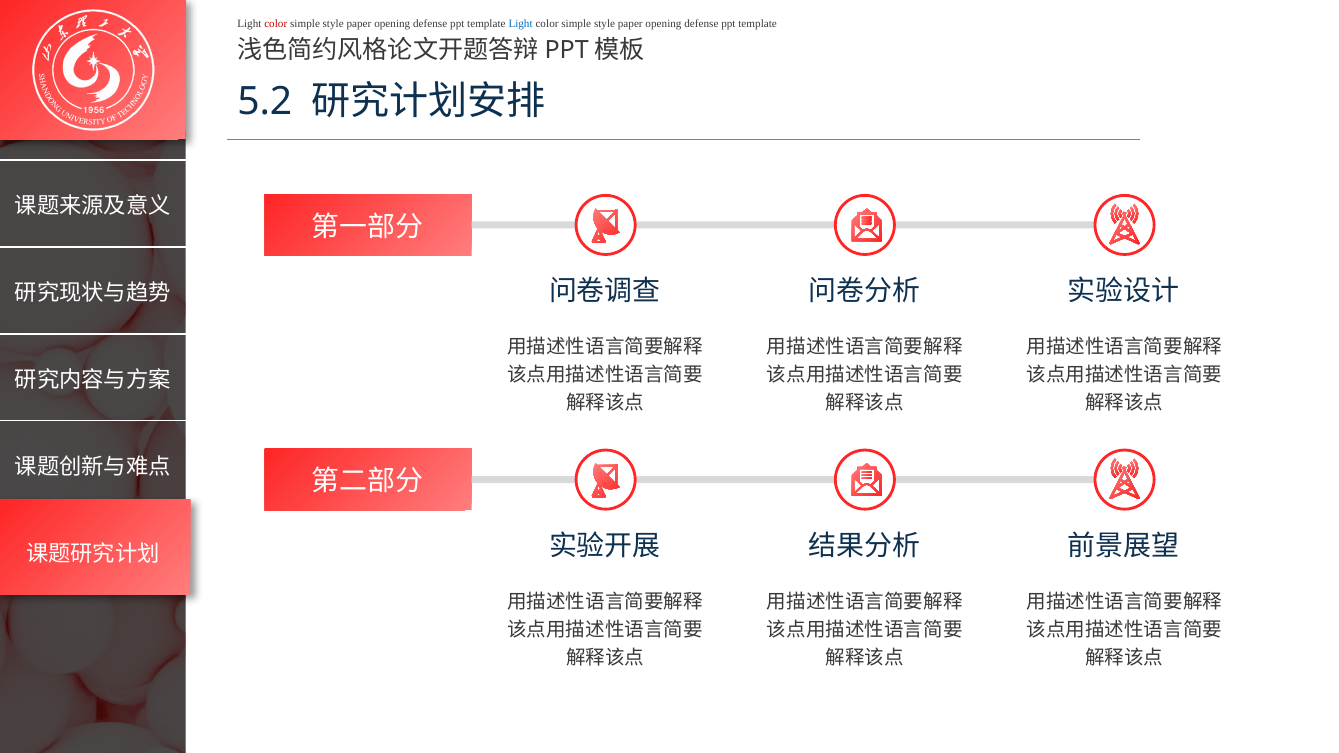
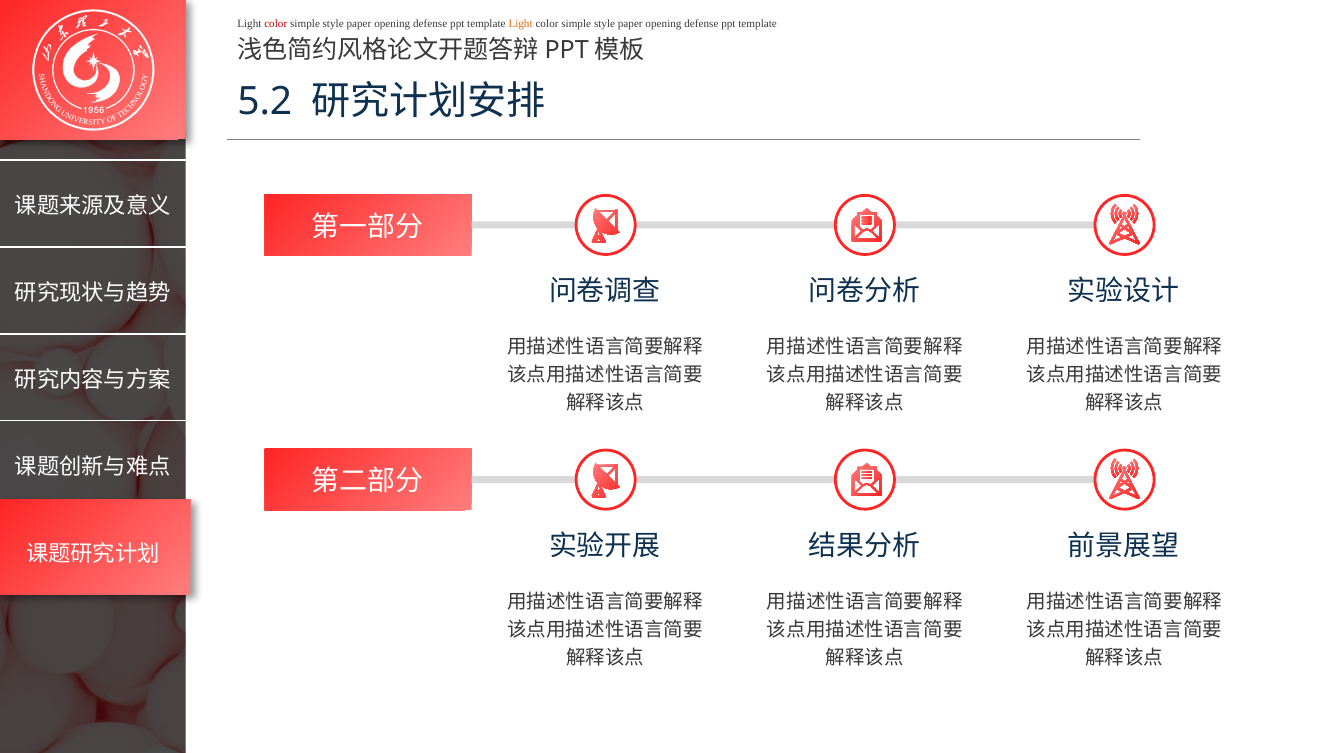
Light colour: blue -> orange (521, 24)
